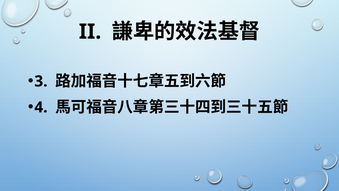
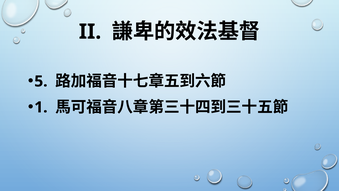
3: 3 -> 5 (41, 81)
4: 4 -> 1 (41, 107)
